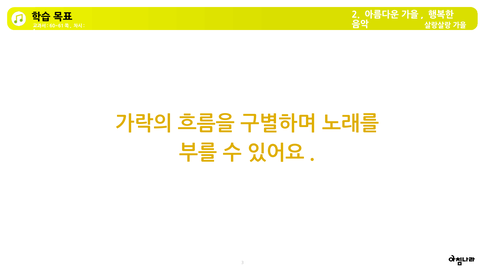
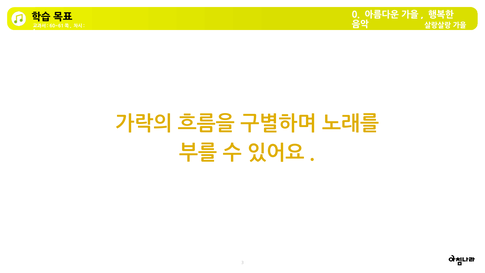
2: 2 -> 0 (356, 15)
